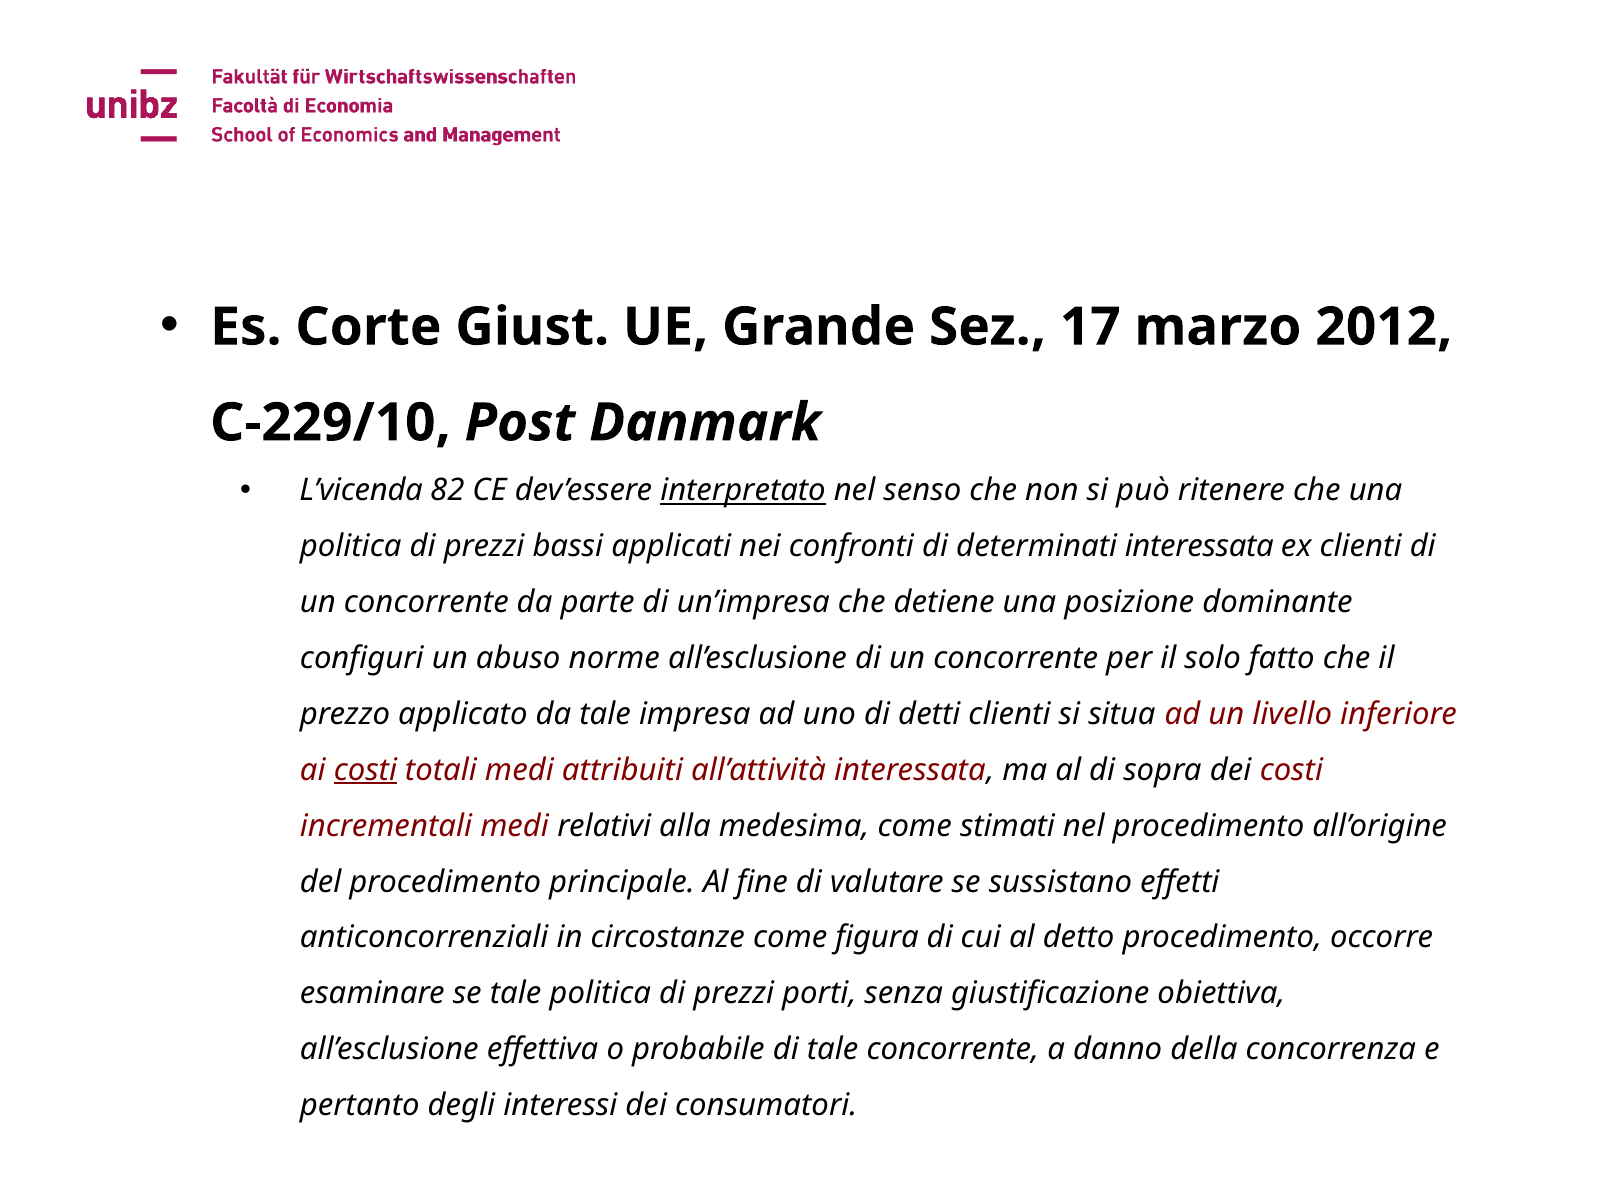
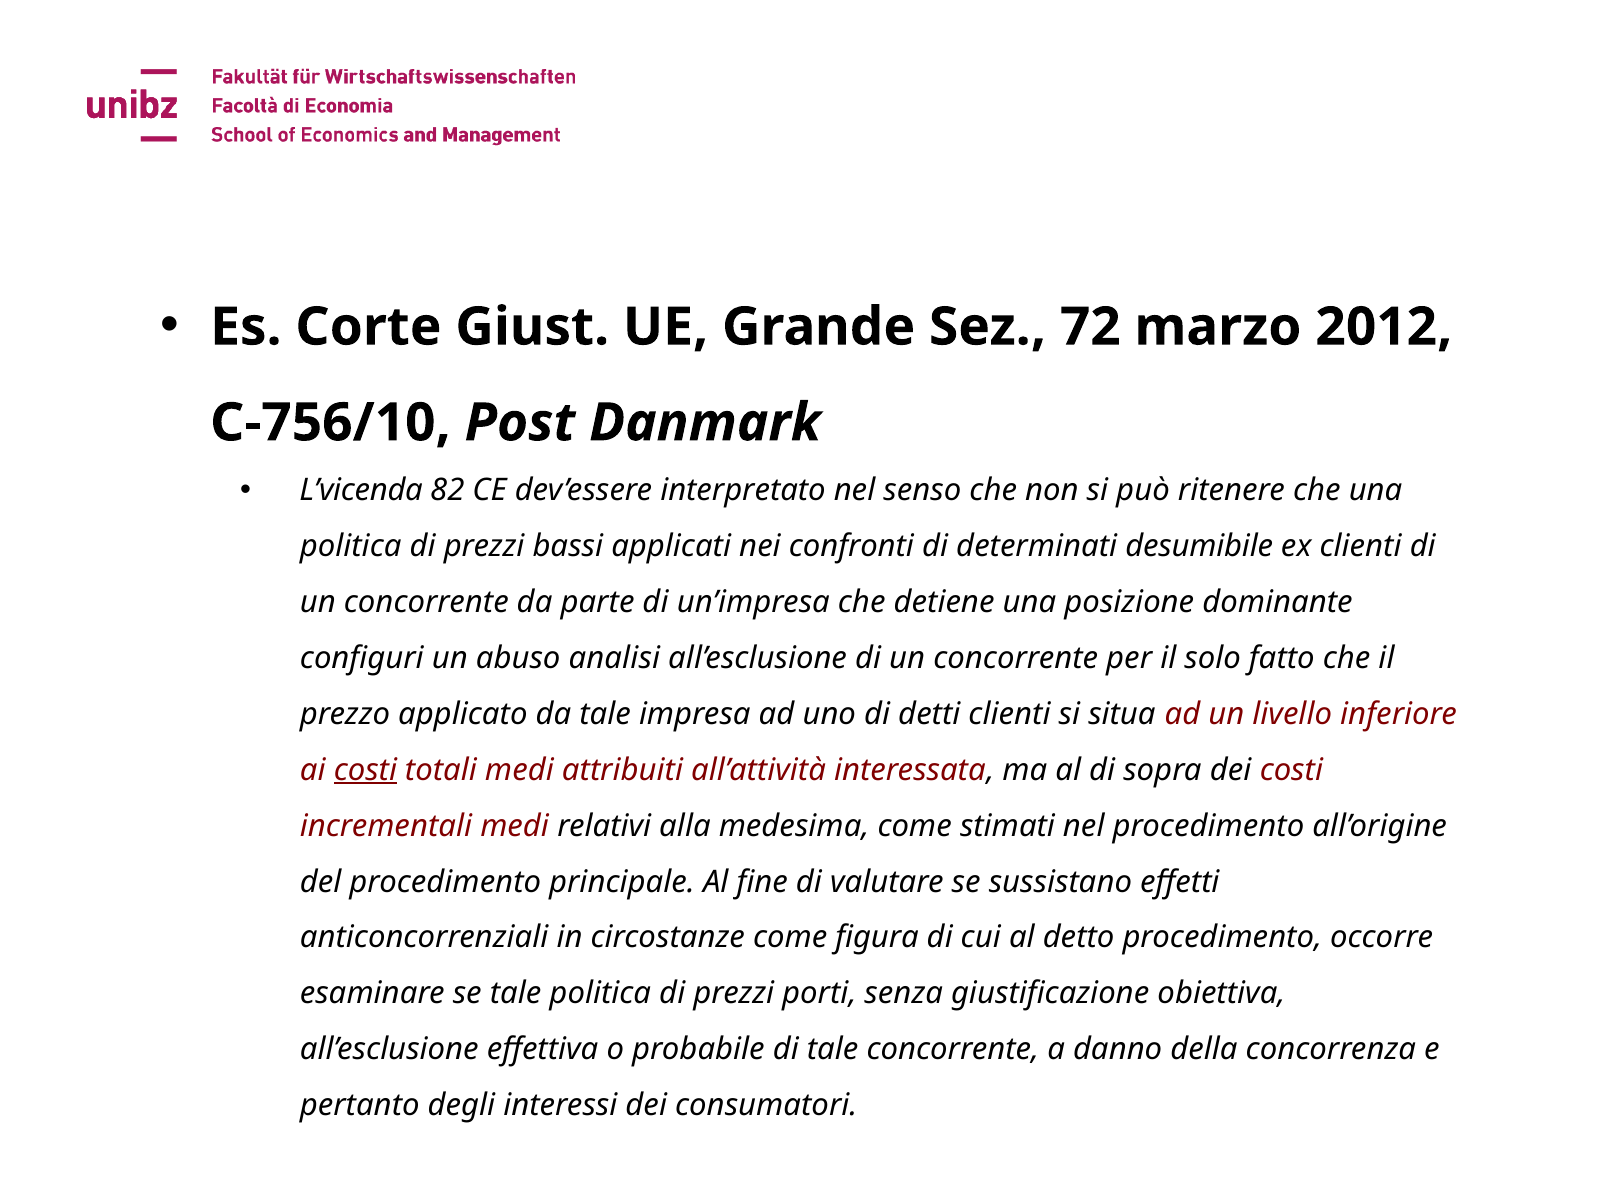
17: 17 -> 72 (1090, 327)
C-229/10: C-229/10 -> C-756/10 (330, 423)
interpretato underline: present -> none (743, 490)
determinati interessata: interessata -> desumibile (1199, 546)
norme: norme -> analisi (614, 658)
